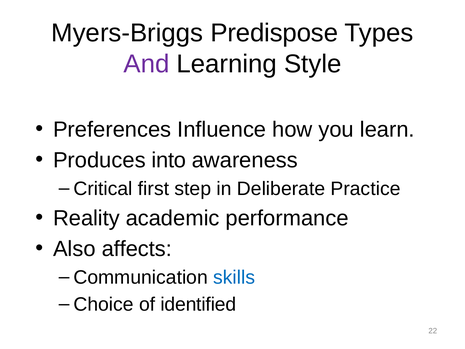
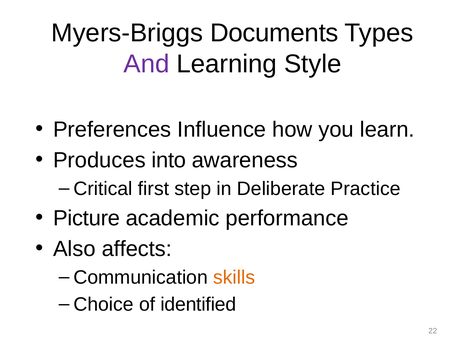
Predispose: Predispose -> Documents (274, 33)
Reality: Reality -> Picture (86, 218)
skills colour: blue -> orange (234, 277)
